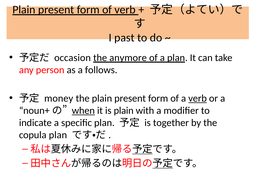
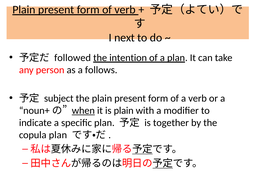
past: past -> next (125, 38)
occasion: occasion -> followed (73, 58)
anymore: anymore -> intention (128, 58)
money: money -> subject (59, 99)
verb underline: present -> none (198, 99)
